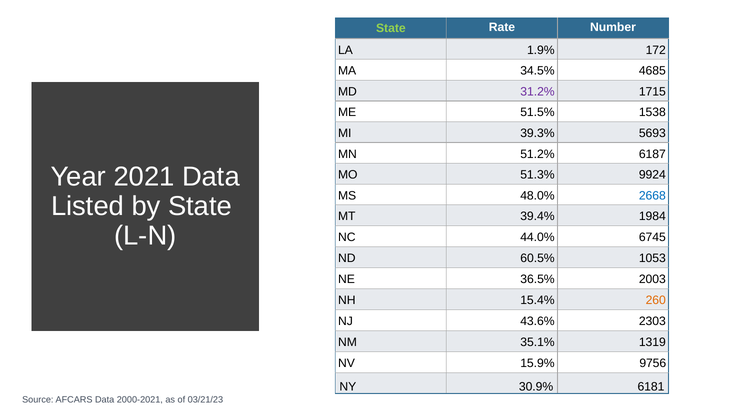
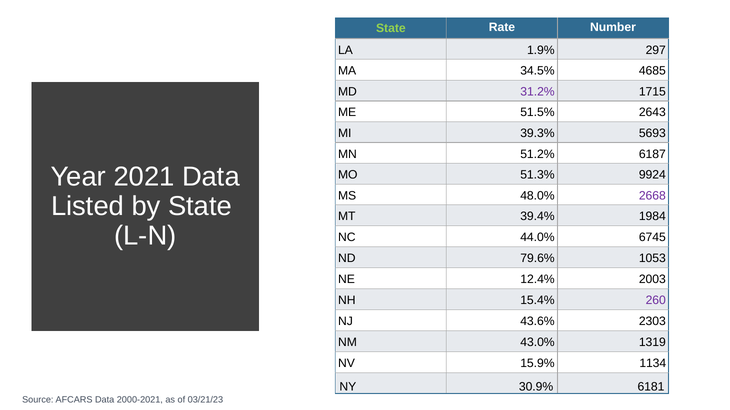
172: 172 -> 297 (656, 50)
1538: 1538 -> 2643 (652, 113)
2668 colour: blue -> purple (652, 196)
60.5%: 60.5% -> 79.6% (538, 259)
36.5%: 36.5% -> 12.4% (538, 280)
260 colour: orange -> purple (656, 301)
35.1%: 35.1% -> 43.0% (538, 343)
9756: 9756 -> 1134 (653, 364)
